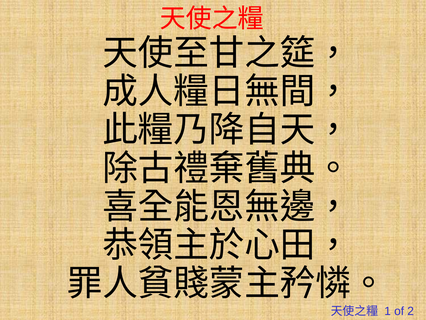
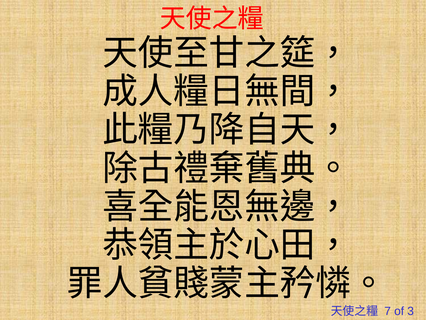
1: 1 -> 7 (388, 311)
2: 2 -> 3 (411, 311)
